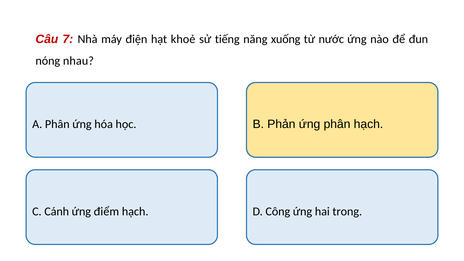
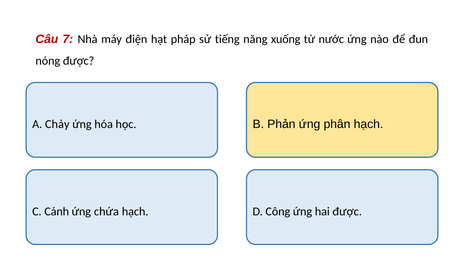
khoẻ: khoẻ -> pháp (183, 39)
nóng nhau: nhau -> được (79, 61)
A Phân: Phân -> Chảy (57, 124)
điểm: điểm -> chứa (106, 212)
hai trong: trong -> được (347, 212)
